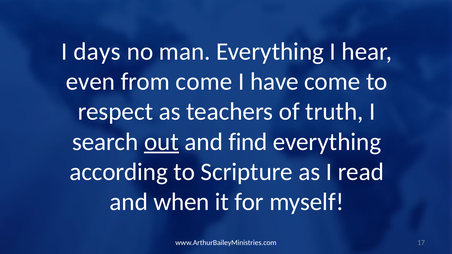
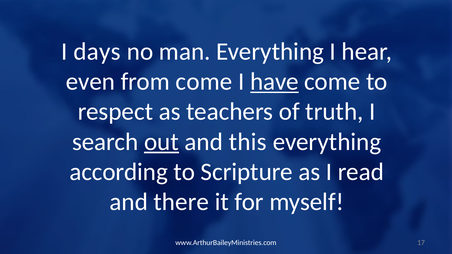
have underline: none -> present (274, 82)
find: find -> this (248, 142)
when: when -> there (181, 202)
